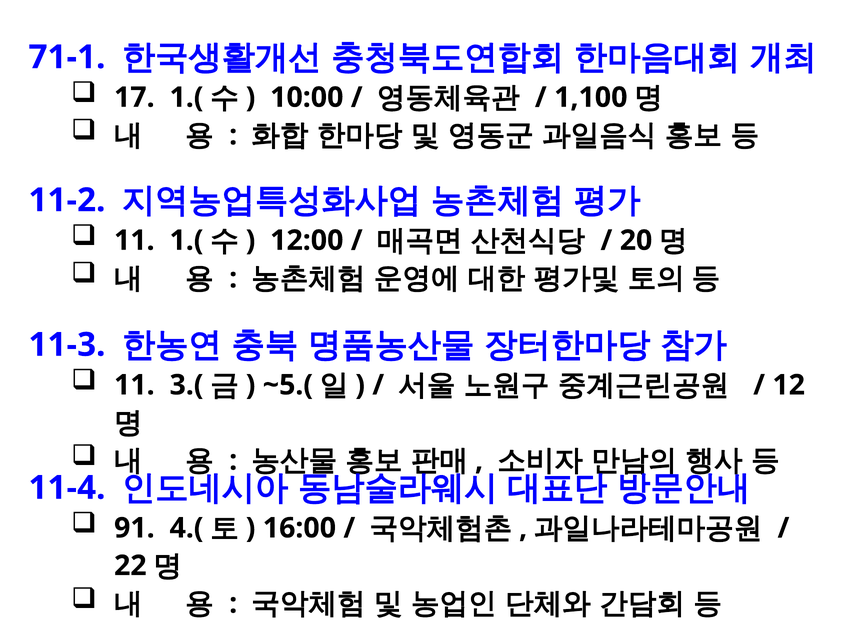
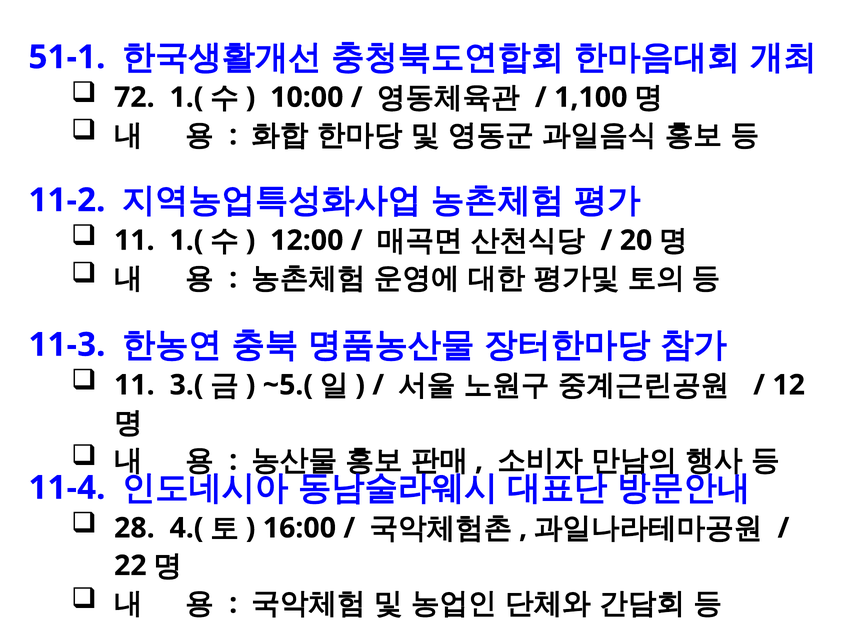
71-1: 71-1 -> 51-1 (67, 57)
17: 17 -> 72 (134, 97)
91: 91 -> 28 (134, 528)
